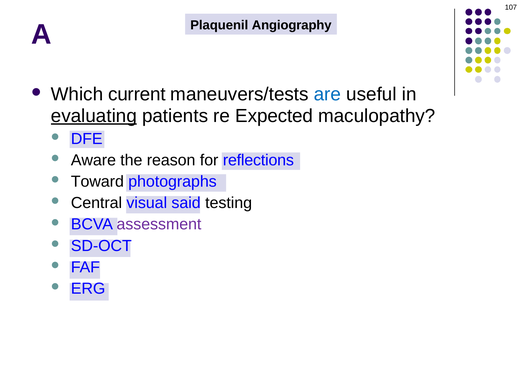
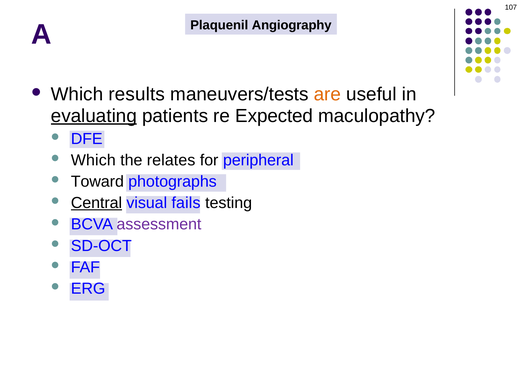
current: current -> results (137, 94)
are colour: blue -> orange (327, 94)
Aware: Aware -> Which (93, 160)
reason: reason -> relates (171, 160)
reflections: reflections -> peripheral (258, 160)
Central underline: none -> present (96, 203)
said: said -> fails (186, 203)
